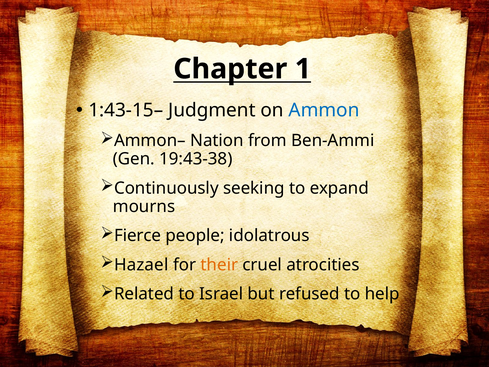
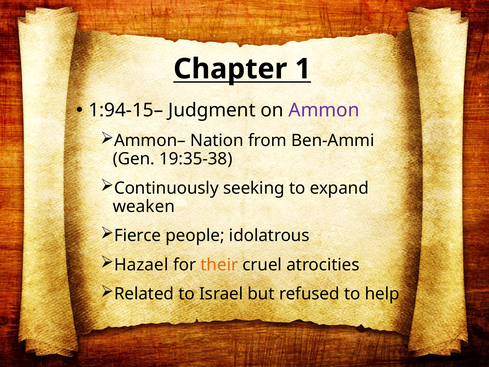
1:43-15–: 1:43-15– -> 1:94-15– (126, 110)
Ammon colour: blue -> purple (324, 110)
19:43-38: 19:43-38 -> 19:35-38 (196, 159)
mourns: mourns -> weaken (144, 206)
